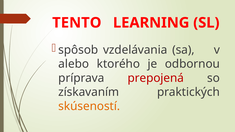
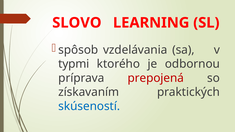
TENTO: TENTO -> SLOVO (77, 23)
alebo: alebo -> typmi (74, 64)
skúseností colour: orange -> blue (89, 106)
